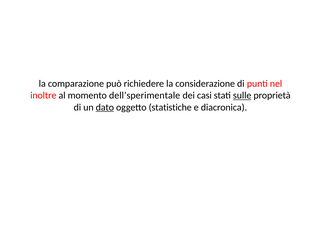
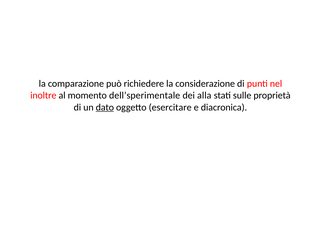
casi: casi -> alla (204, 95)
sulle underline: present -> none (242, 95)
statistiche: statistiche -> esercitare (170, 107)
